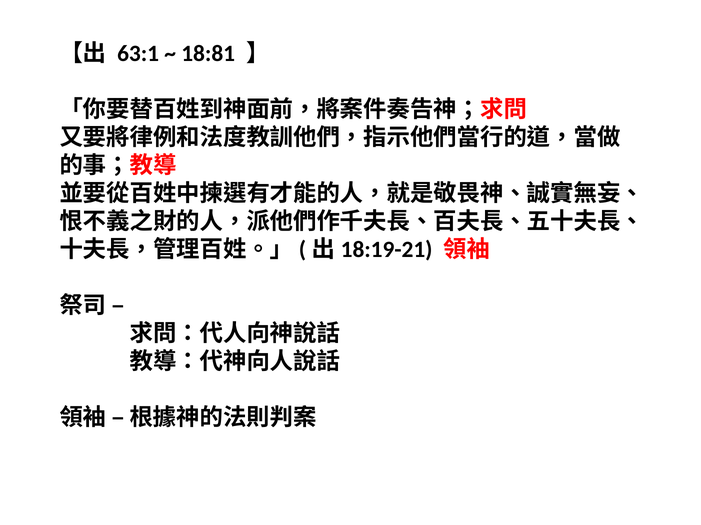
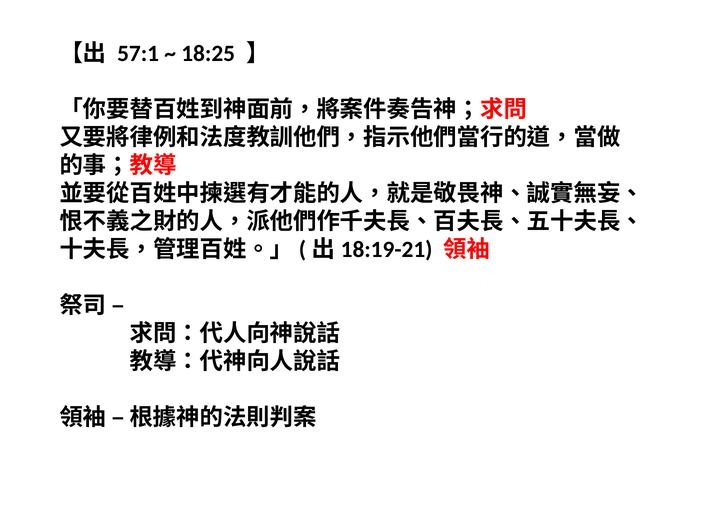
63:1: 63:1 -> 57:1 (138, 54)
18:81: 18:81 -> 18:25 (208, 54)
